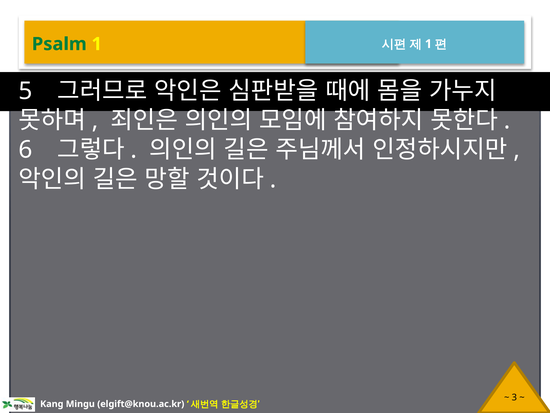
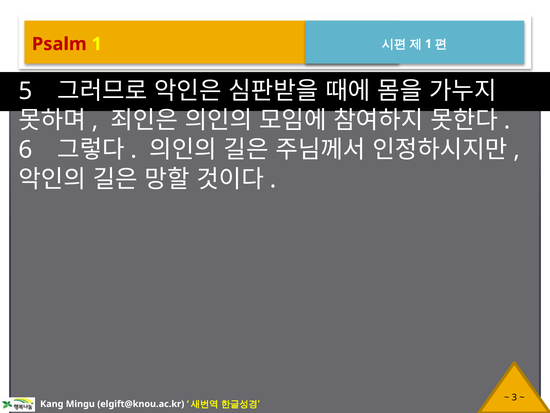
Psalm colour: green -> red (59, 44)
